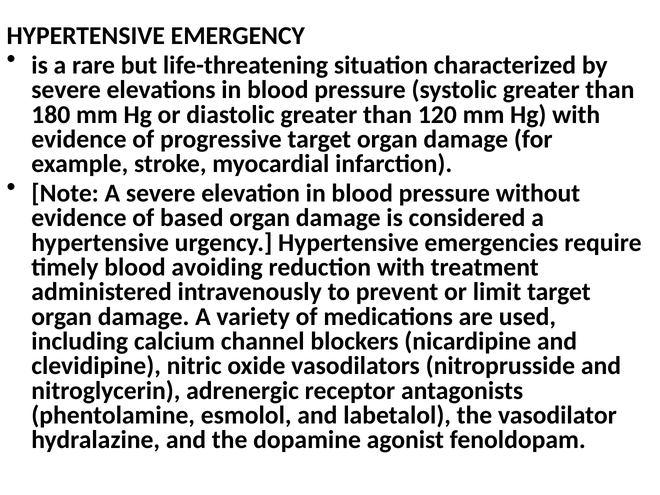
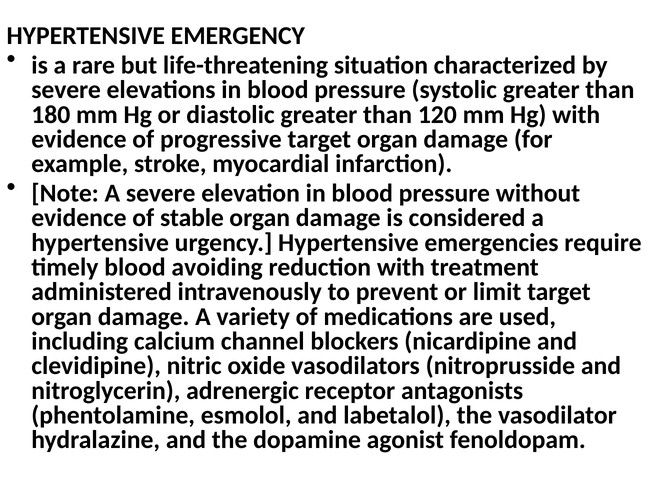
based: based -> stable (192, 218)
